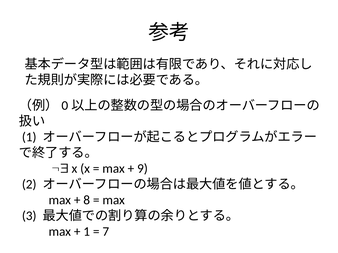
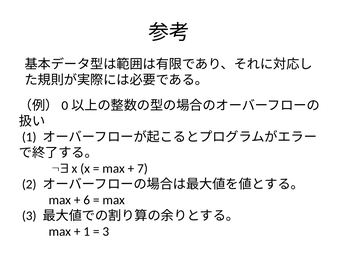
9: 9 -> 7 (142, 169)
8: 8 -> 6 (87, 200)
7: 7 -> 3 (106, 232)
